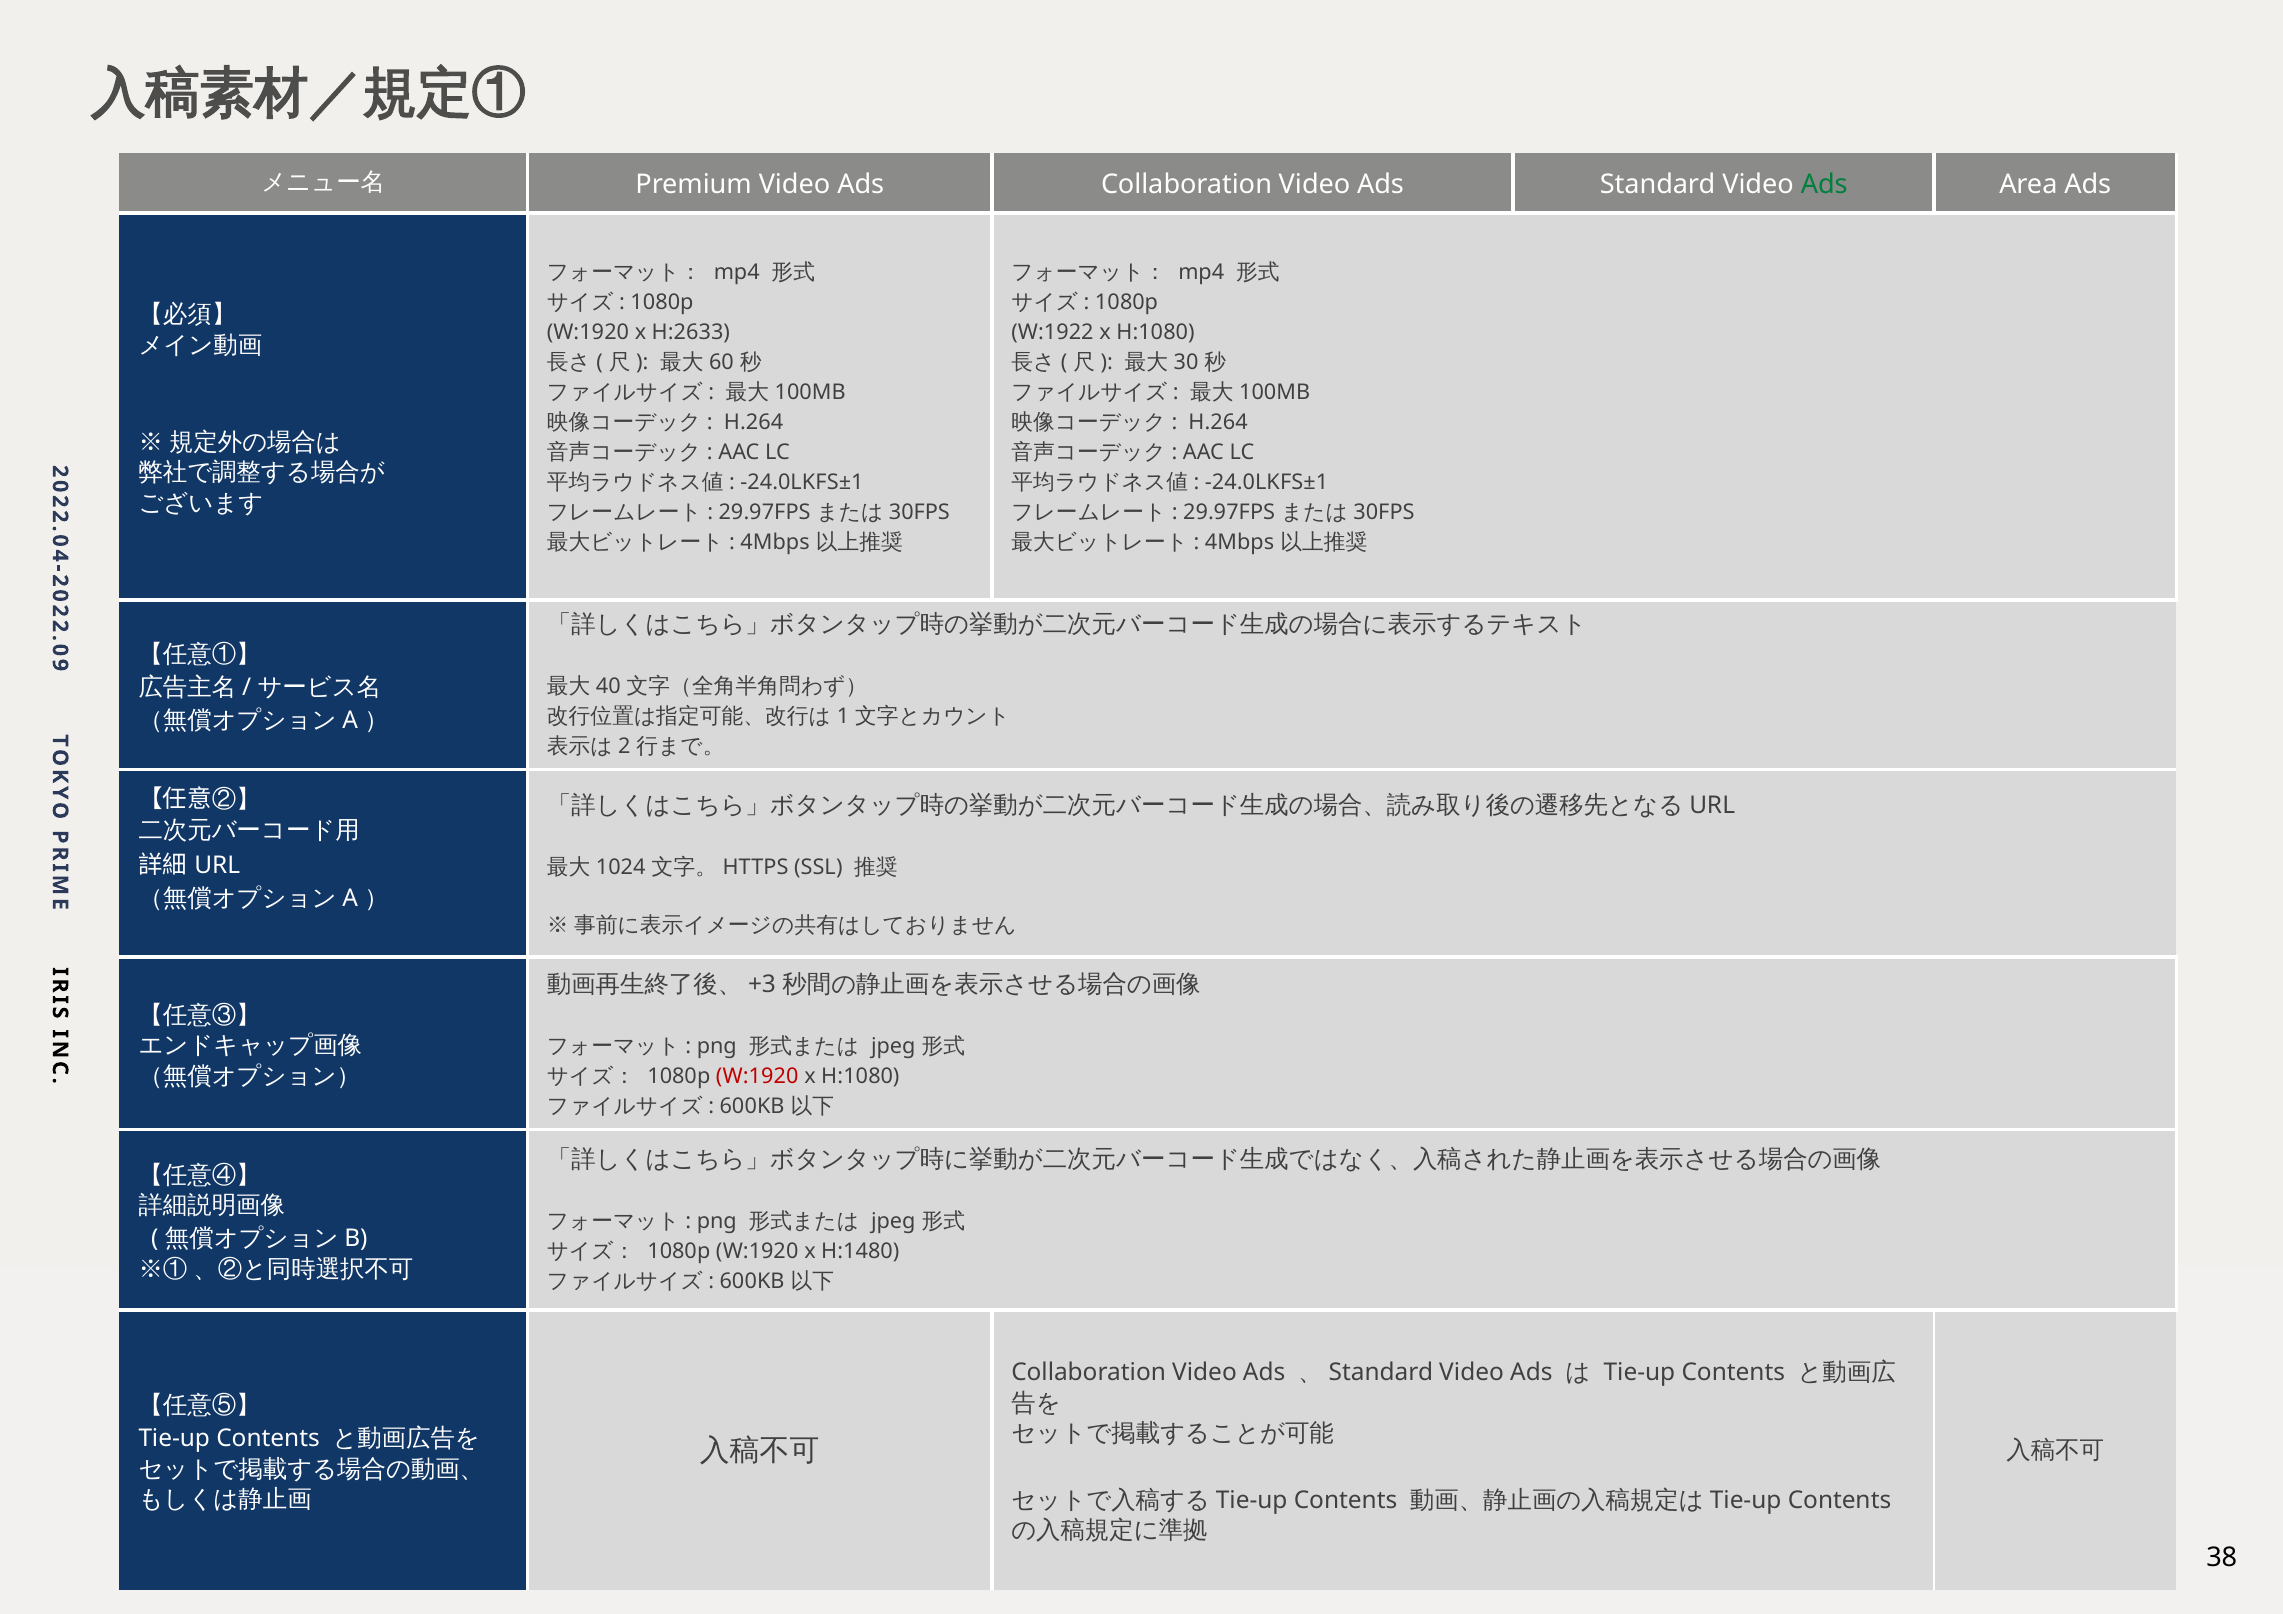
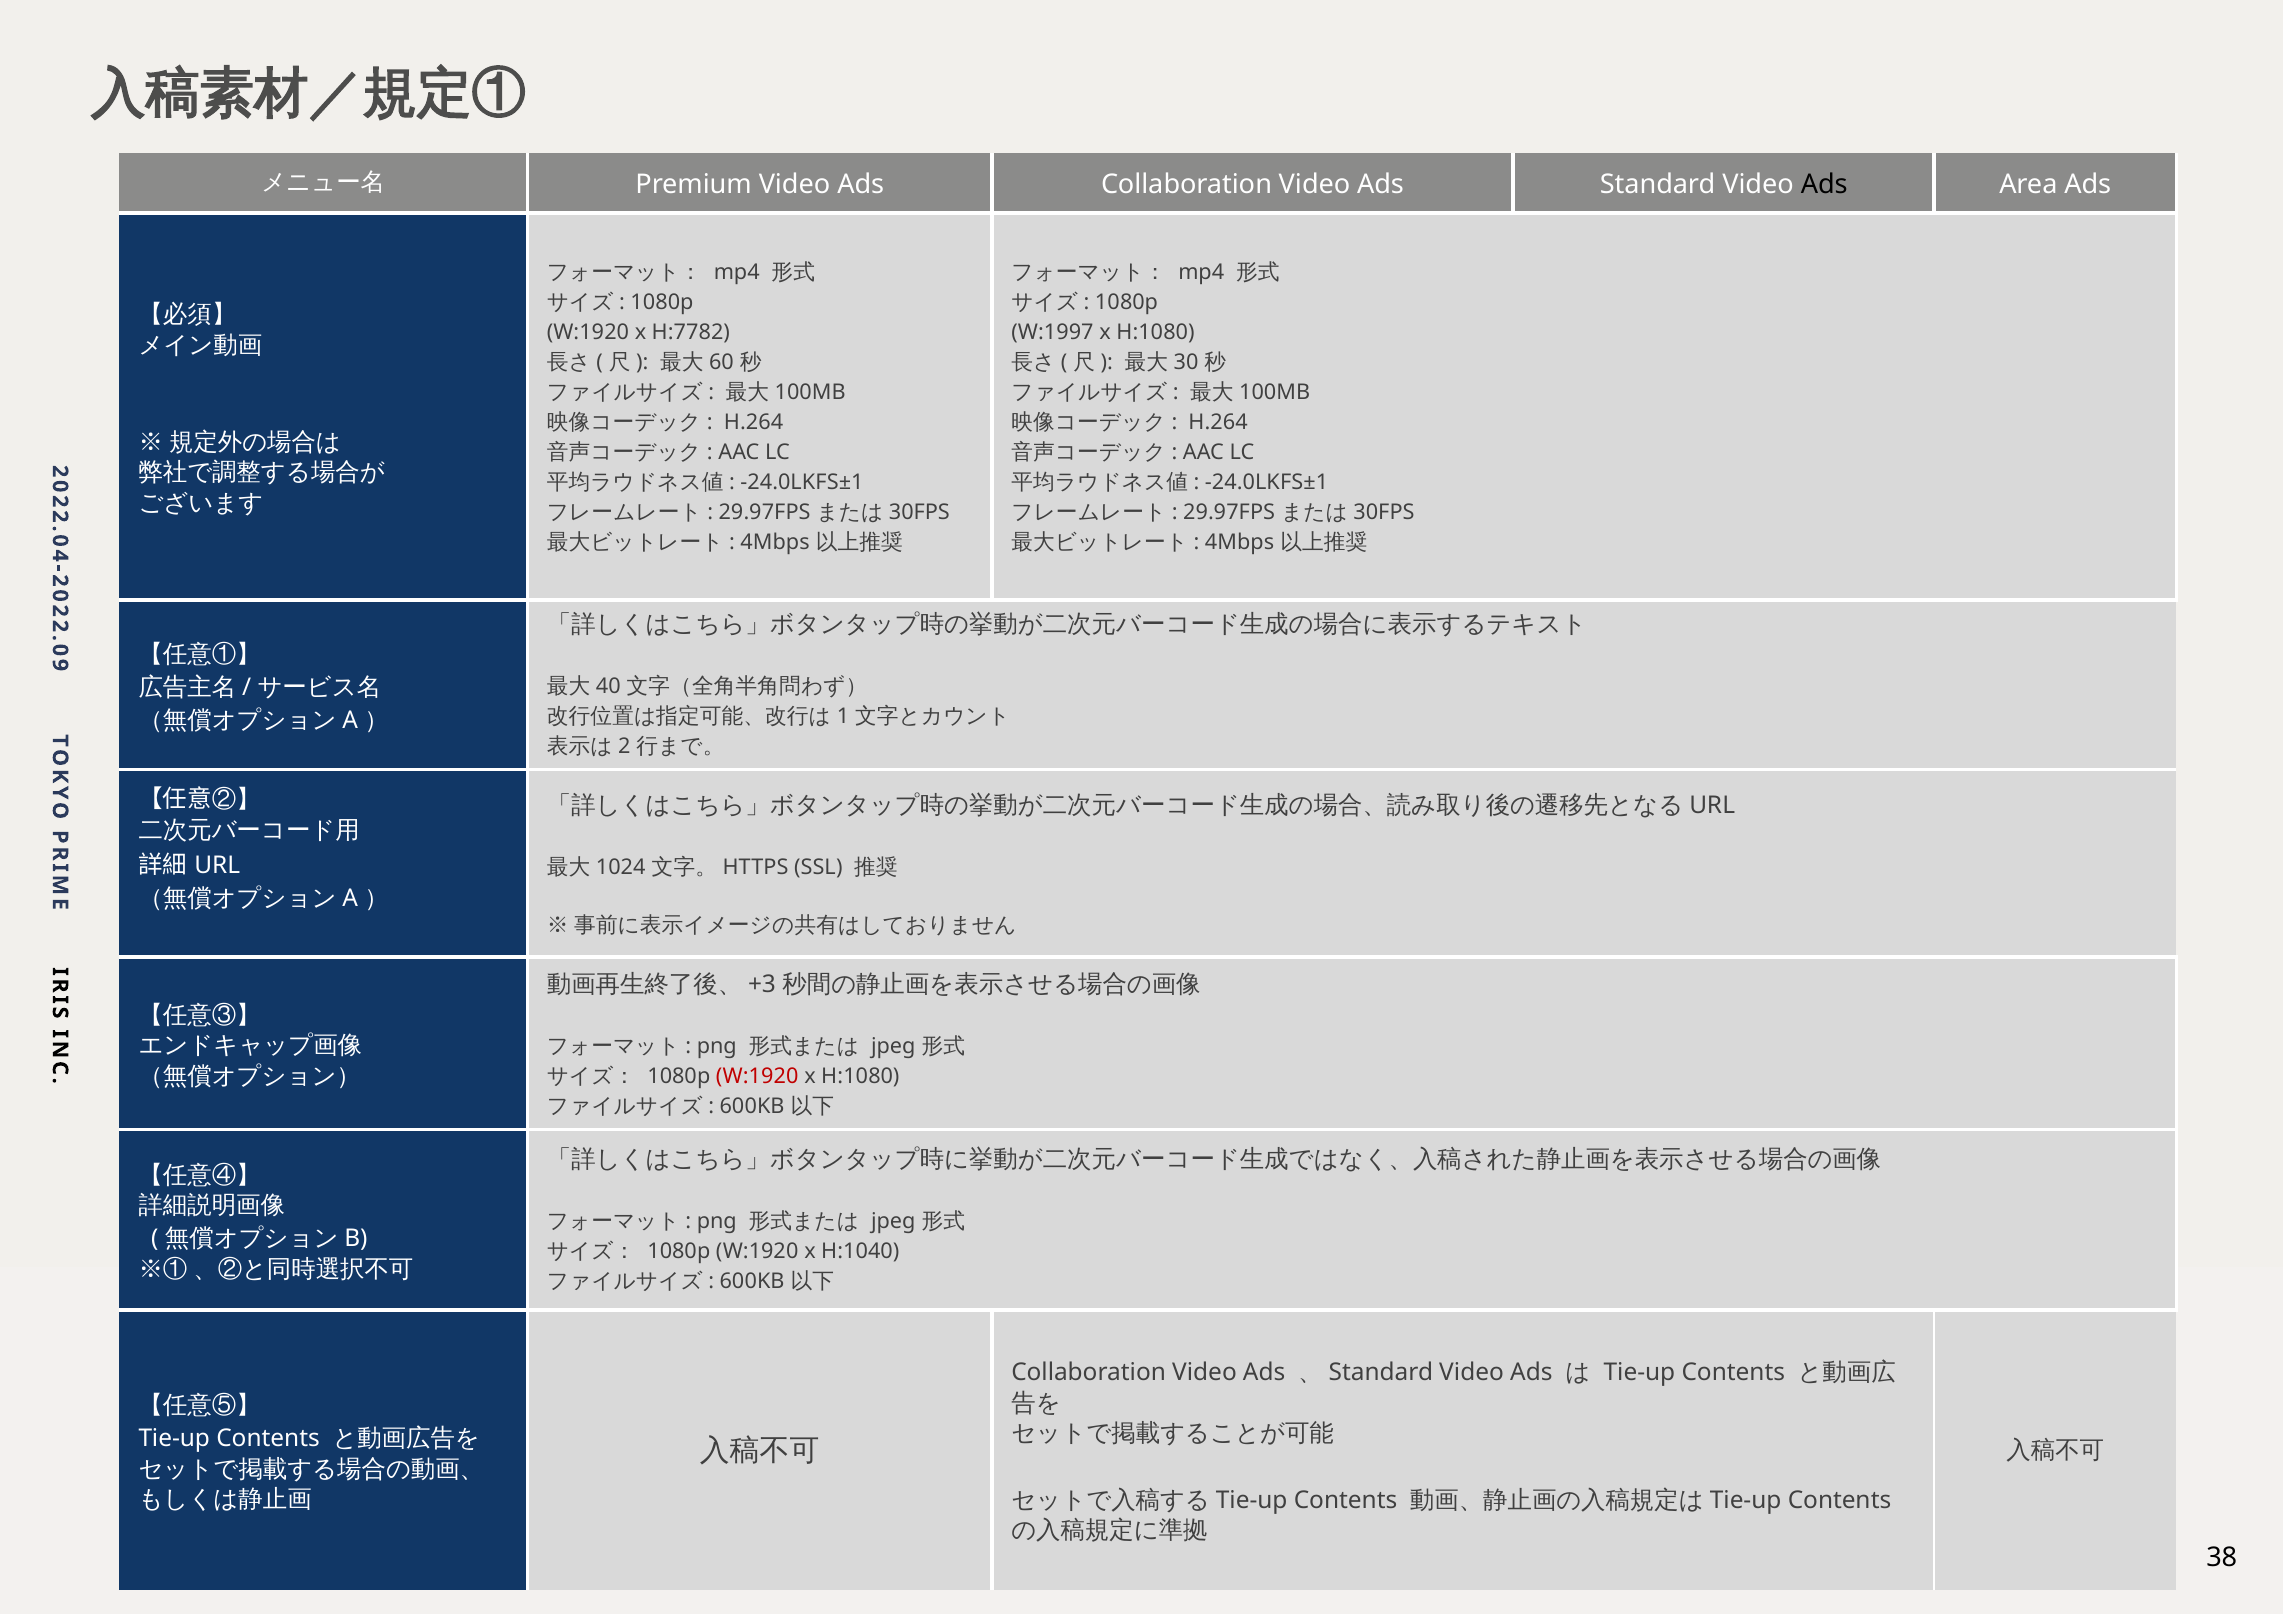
Ads colour: green -> black (1824, 184)
H:2633: H:2633 -> H:7782 (691, 333)
W:1922: W:1922 -> W:1997 (1052, 333)
H:1480: H:1480 -> H:1040 (860, 1251)
